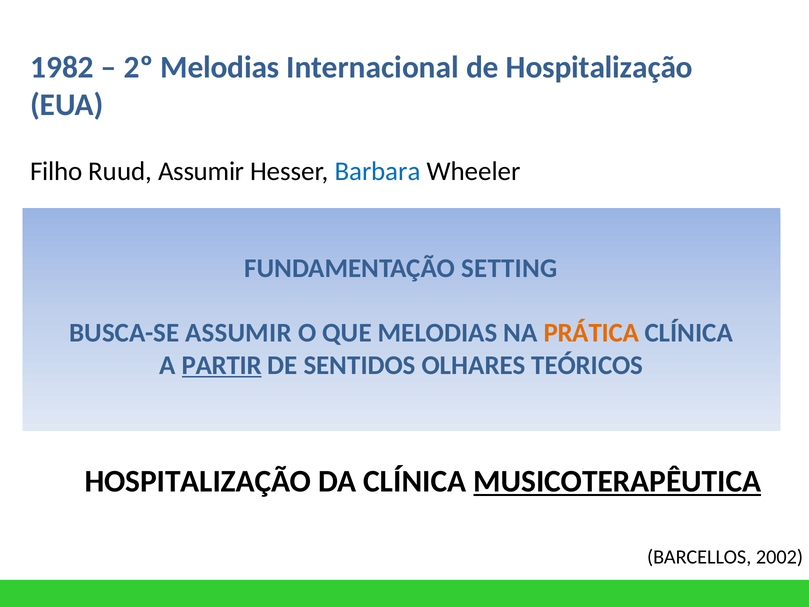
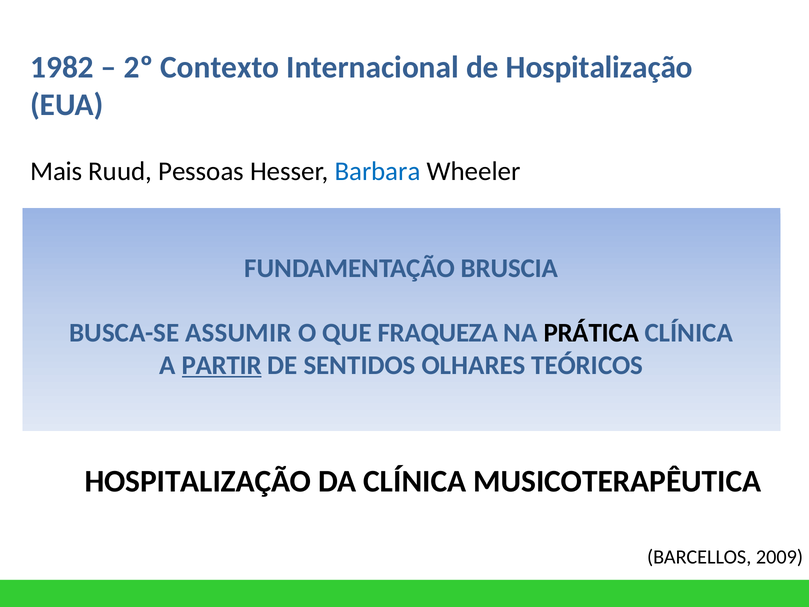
2º Melodias: Melodias -> Contexto (220, 67)
Filho: Filho -> Mais (56, 171)
Ruud Assumir: Assumir -> Pessoas (201, 171)
SETTING: SETTING -> BRUSCIA (510, 268)
QUE MELODIAS: MELODIAS -> FRAQUEZA (438, 333)
PRÁTICA colour: orange -> black (591, 333)
MUSICOTERAPÊUTICA underline: present -> none (617, 481)
2002: 2002 -> 2009 (779, 557)
